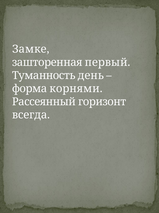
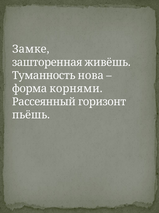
первый: первый -> живёшь (108, 62)
день: день -> нова (91, 75)
всегда: всегда -> пьёшь (31, 114)
